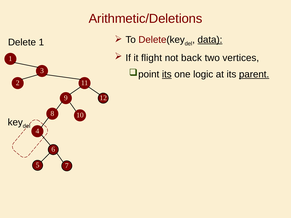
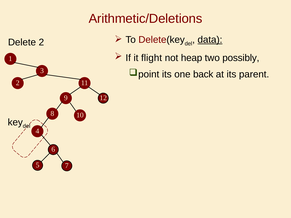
Delete 1: 1 -> 2 (41, 42)
back: back -> heap (192, 58)
vertices: vertices -> possibly (241, 58)
its underline: present -> none (167, 74)
logic: logic -> back (203, 74)
parent underline: present -> none (254, 74)
